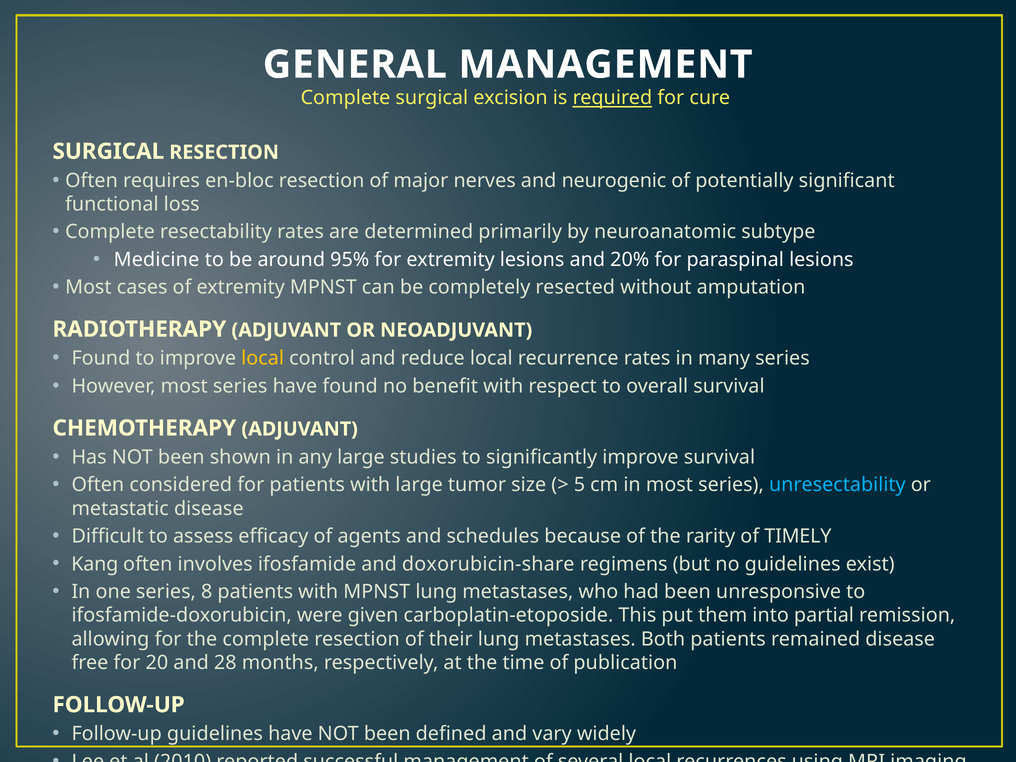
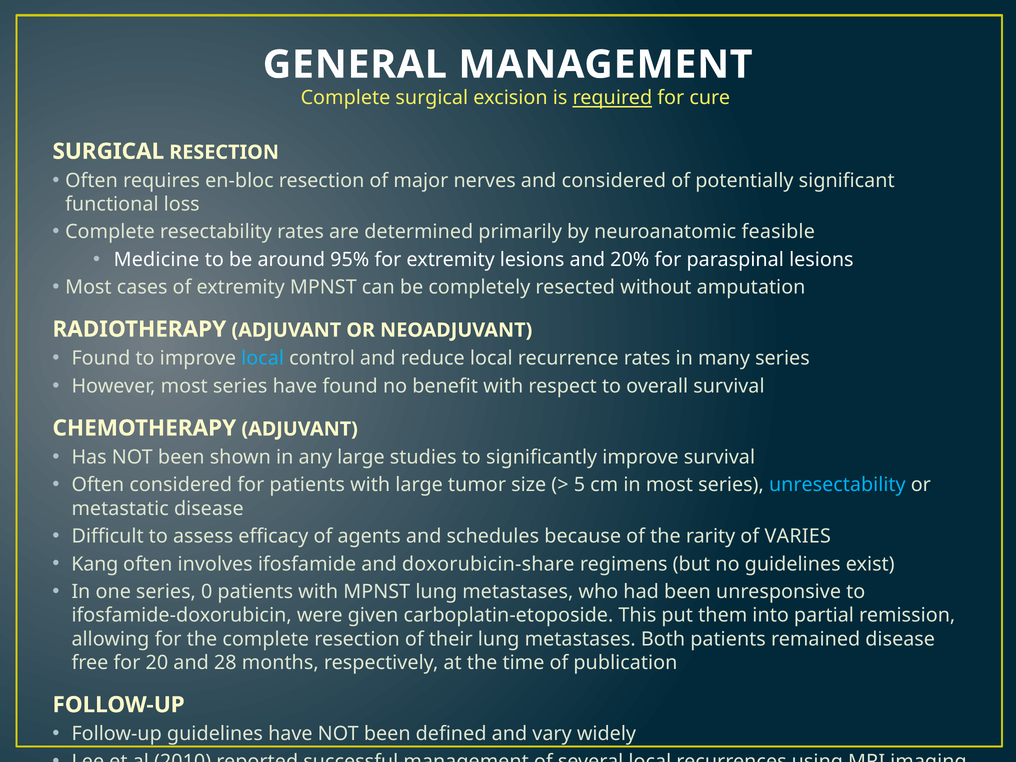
and neurogenic: neurogenic -> considered (614, 181)
subtype: subtype -> feasible (778, 232)
local colour: yellow -> light blue (263, 358)
TIMELY: TIMELY -> VARIES (798, 536)
8: 8 -> 0 (207, 592)
